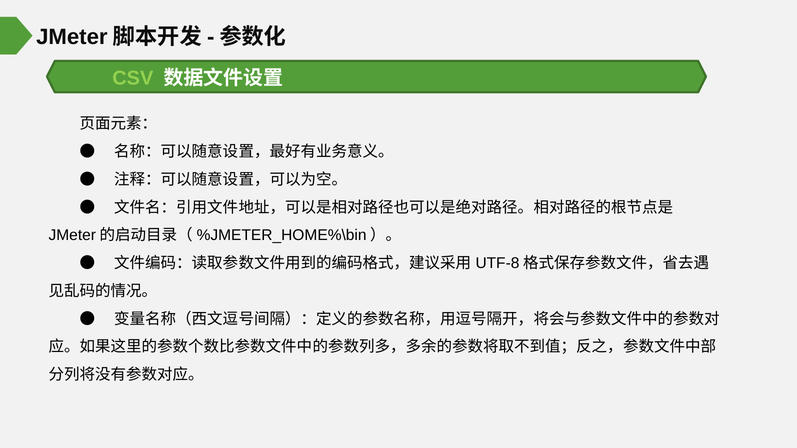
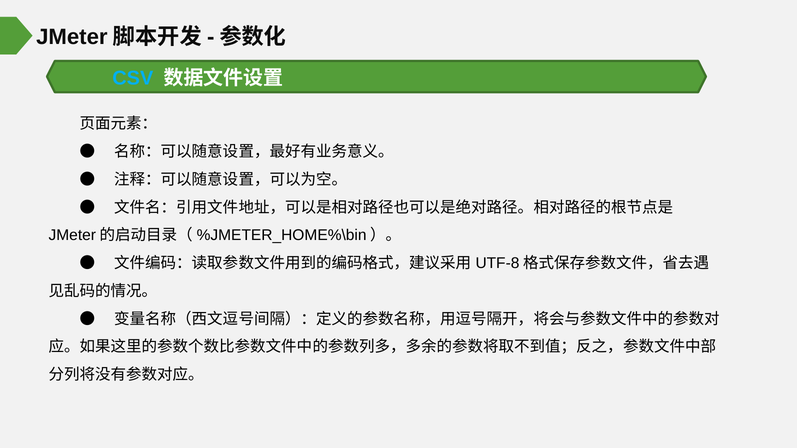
CSV colour: light green -> light blue (133, 78)
